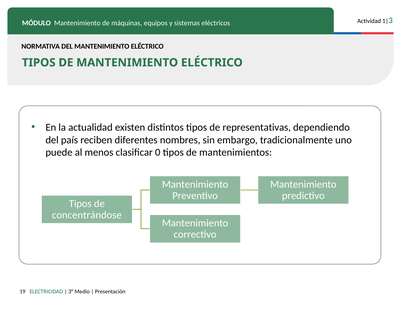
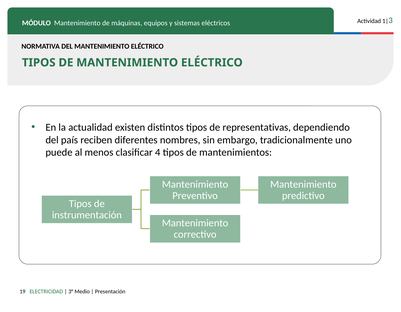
0: 0 -> 4 (158, 152)
concentrándose: concentrándose -> instrumentación (87, 215)
